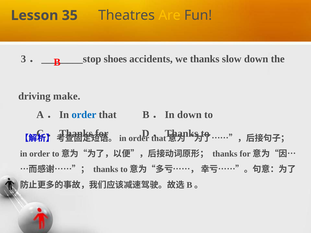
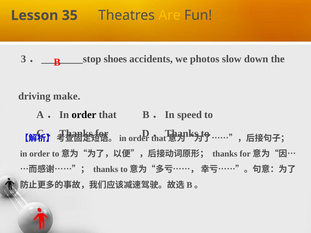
we thanks: thanks -> photos (205, 59)
order colour: blue -> black (84, 115)
B．In down: down -> speed (189, 115)
